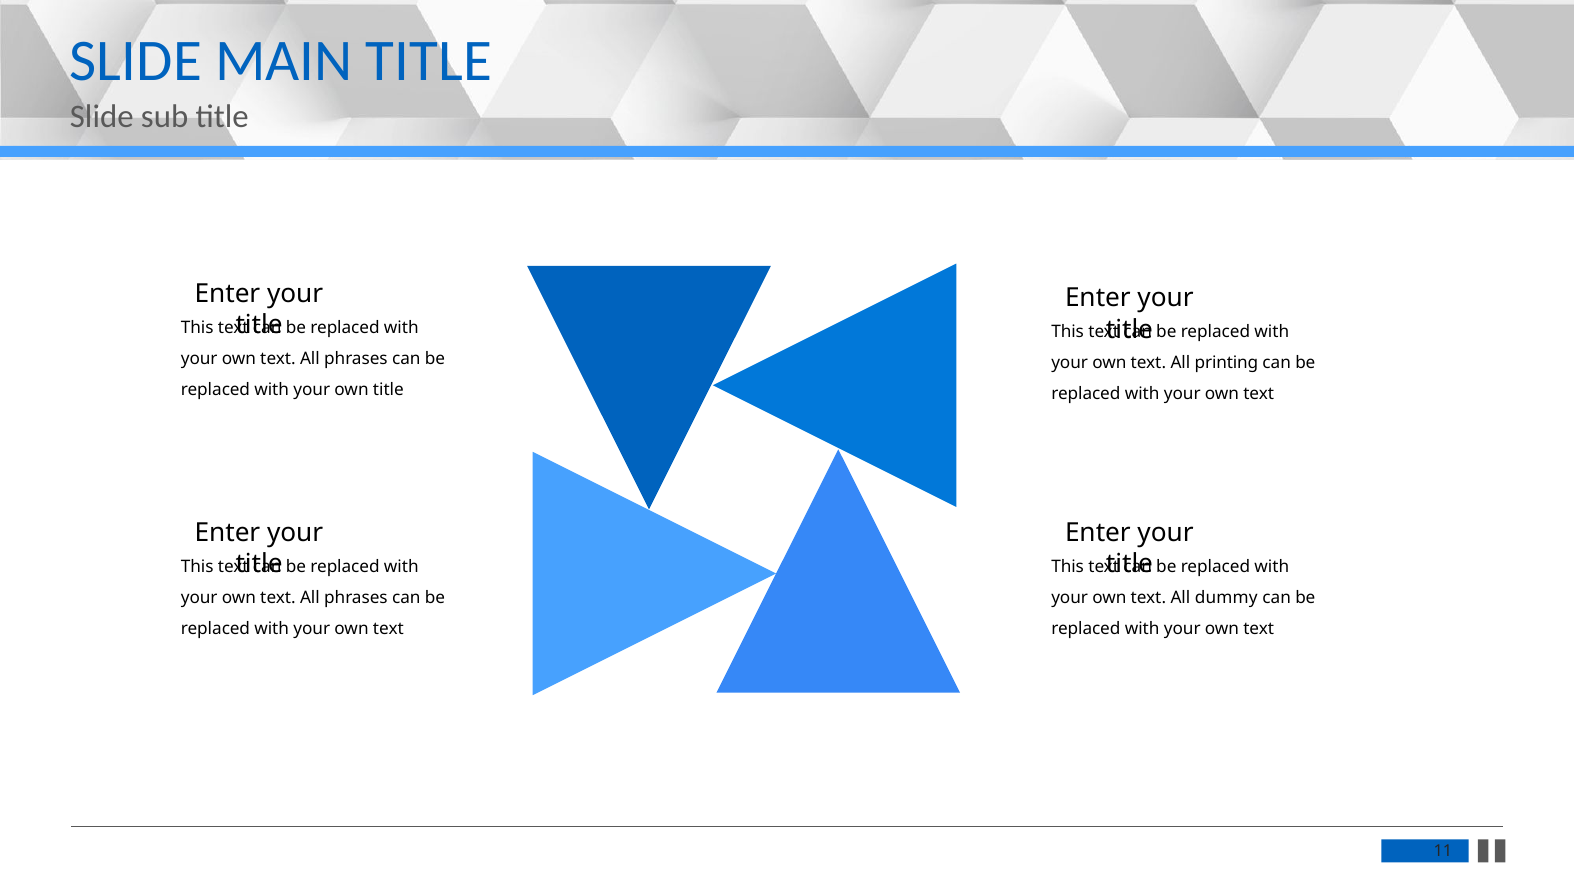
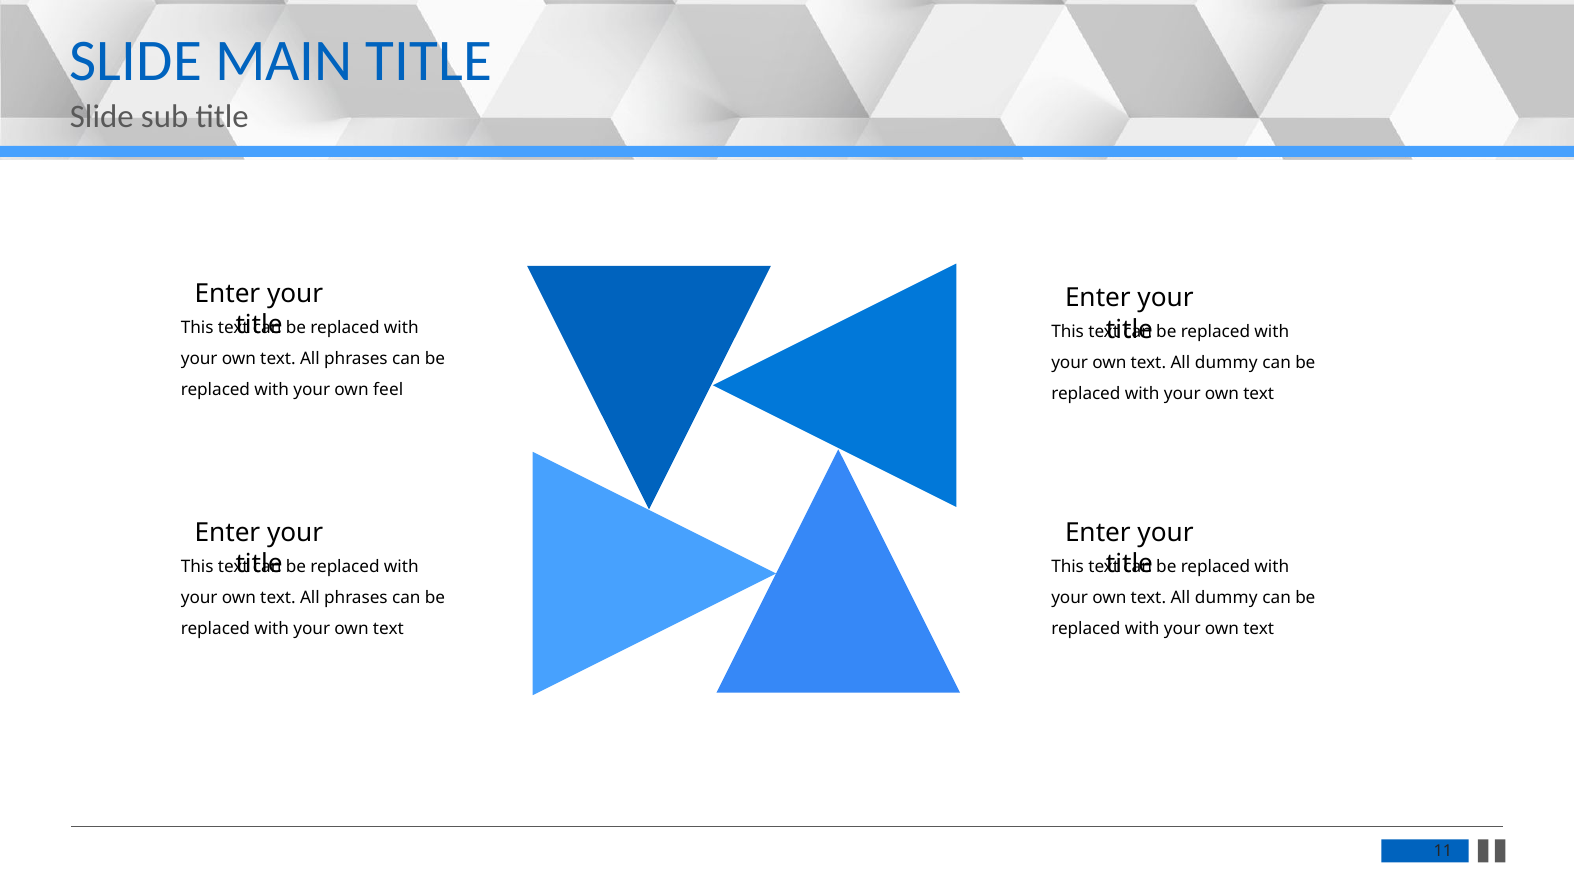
printing: printing -> dummy (1226, 363)
own title: title -> feel (388, 390)
